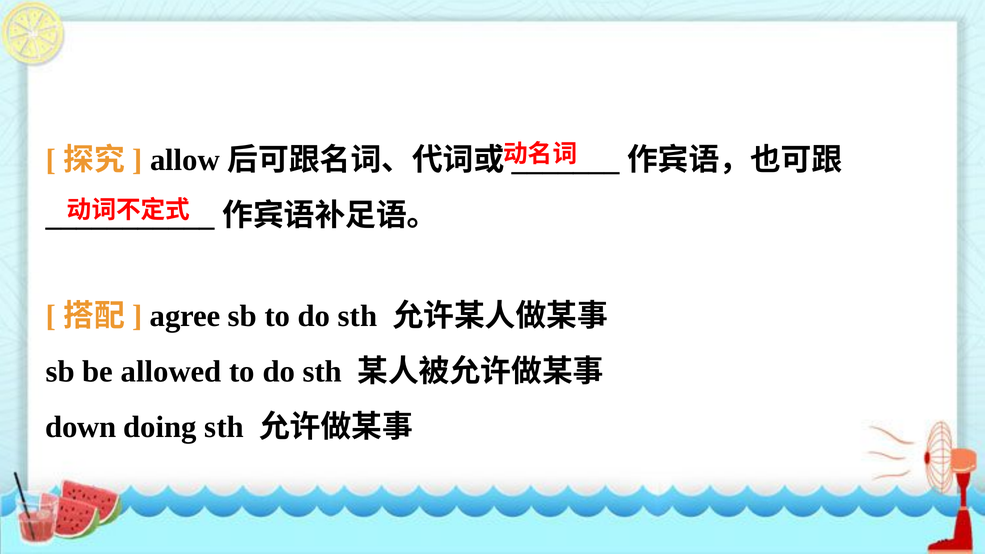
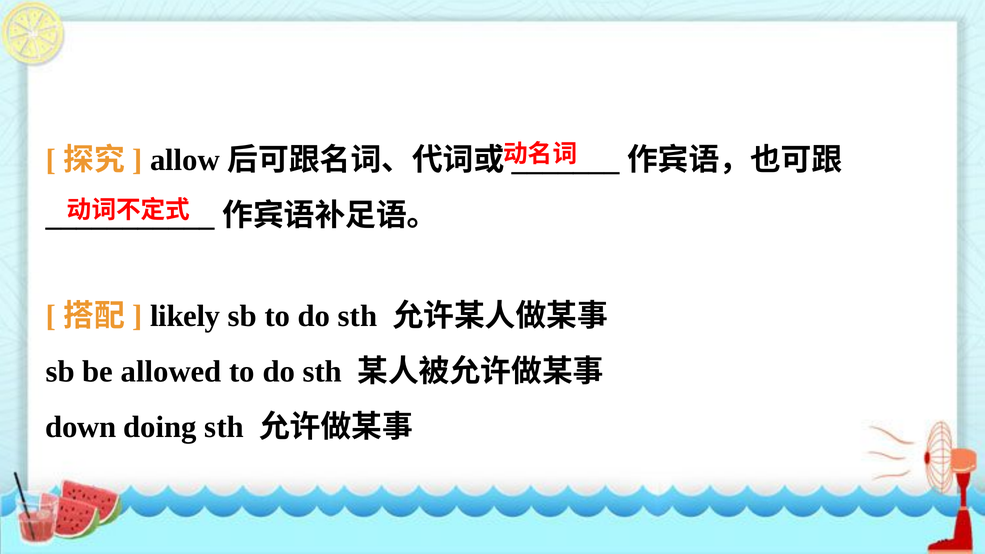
agree: agree -> likely (185, 316)
